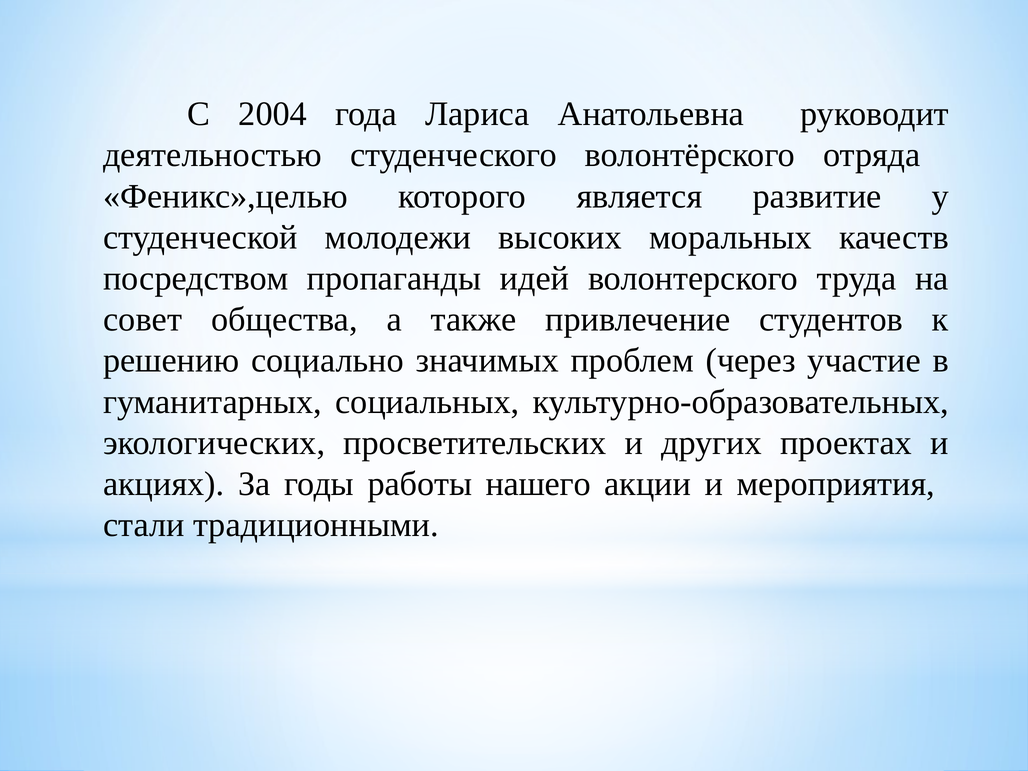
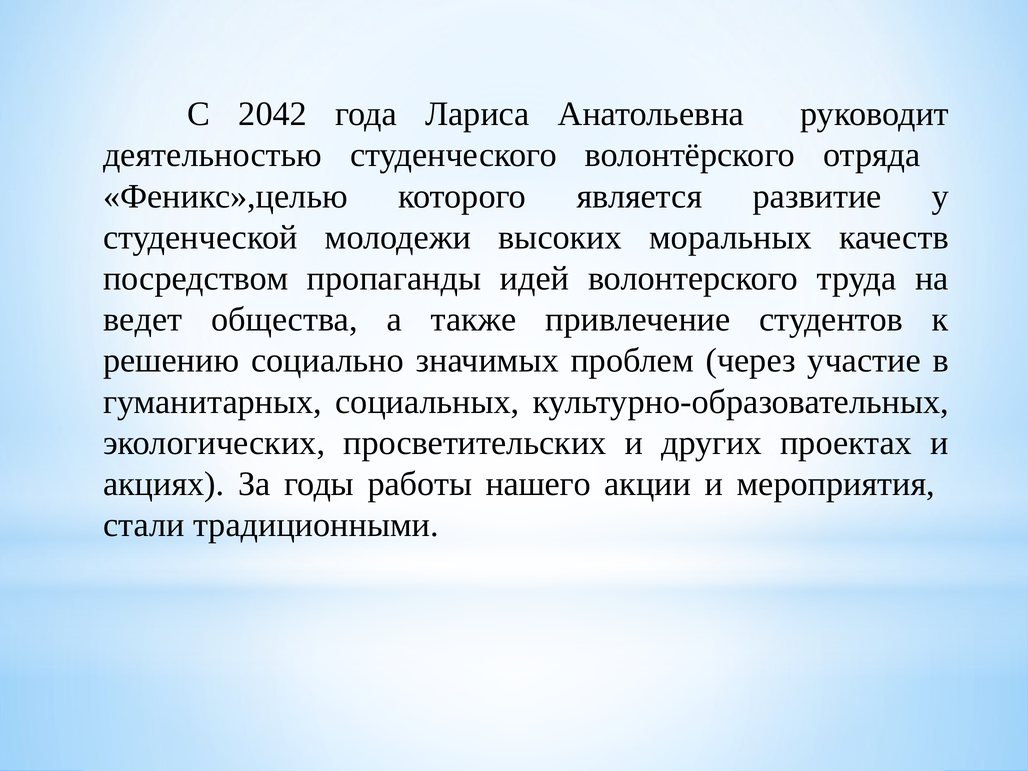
2004: 2004 -> 2042 (273, 114)
совет: совет -> ведет (143, 320)
